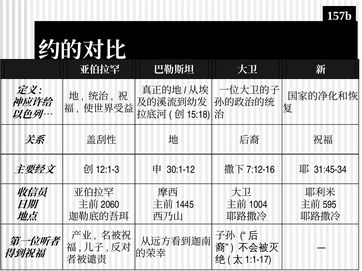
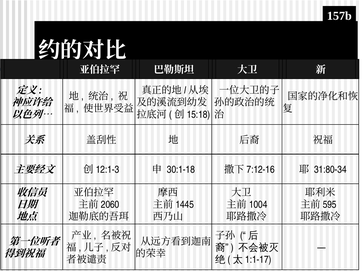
30:1-12: 30:1-12 -> 30:1-18 (181, 170)
31:45-34: 31:45-34 -> 31:80-34 (330, 170)
